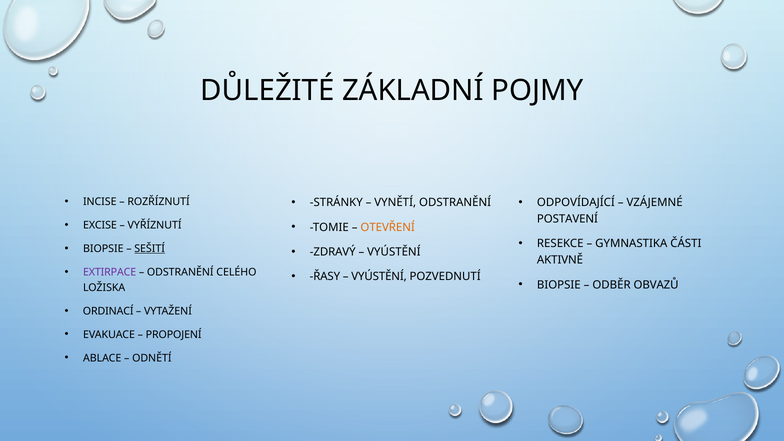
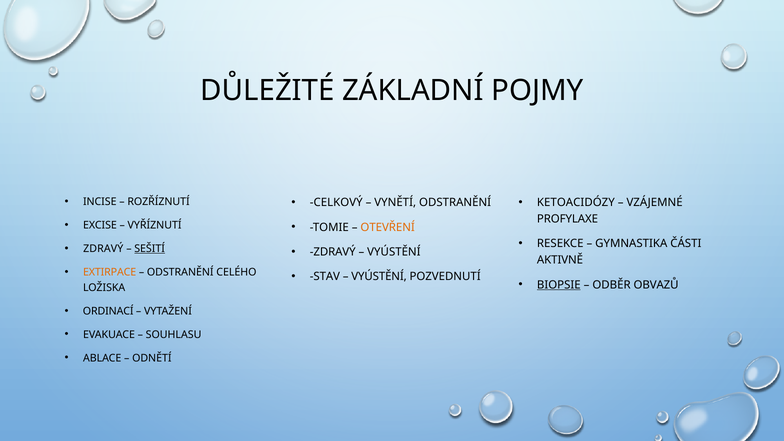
STRÁNKY: STRÁNKY -> CELKOVÝ (336, 203)
ODPOVÍDAJÍCÍ: ODPOVÍDAJÍCÍ -> KETOACIDÓZY (576, 203)
POSTAVENÍ: POSTAVENÍ -> PROFYLAXE (567, 219)
BIOPSIE: BIOPSIE -> ZDRAVÝ (103, 249)
EXTIRPACE colour: purple -> orange (110, 272)
ŘASY: ŘASY -> STAV (325, 276)
BIOPSIE underline: none -> present (559, 285)
PROPOJENÍ: PROPOJENÍ -> SOUHLASU (174, 335)
